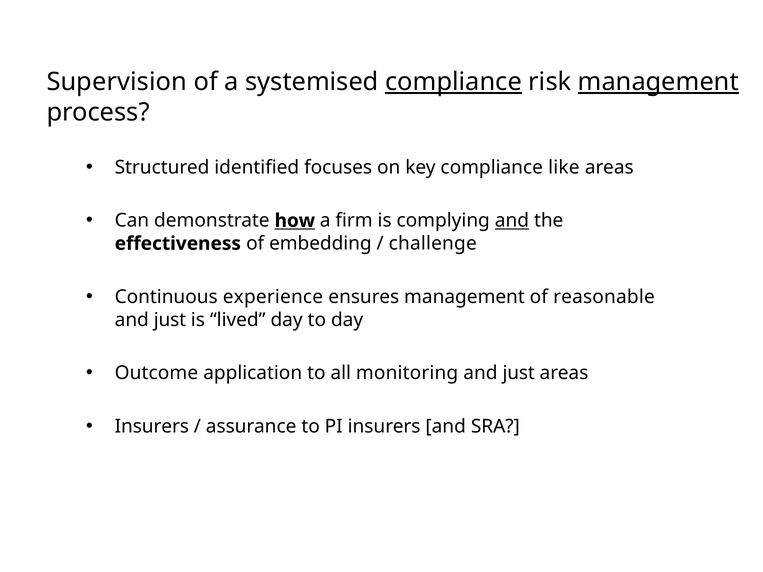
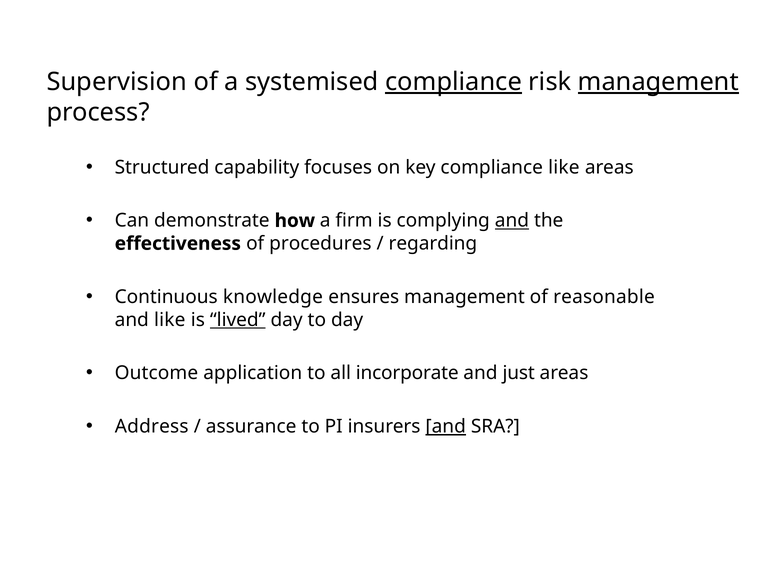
identified: identified -> capability (257, 167)
how underline: present -> none (295, 221)
embedding: embedding -> procedures (320, 244)
challenge: challenge -> regarding (433, 244)
experience: experience -> knowledge (273, 297)
just: just -> like (170, 320)
lived underline: none -> present (238, 320)
monitoring: monitoring -> incorporate (407, 373)
Insurers: Insurers -> Address (152, 427)
and underline: none -> present (446, 427)
